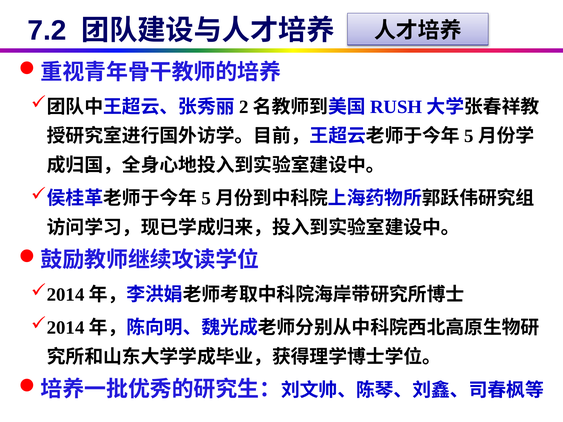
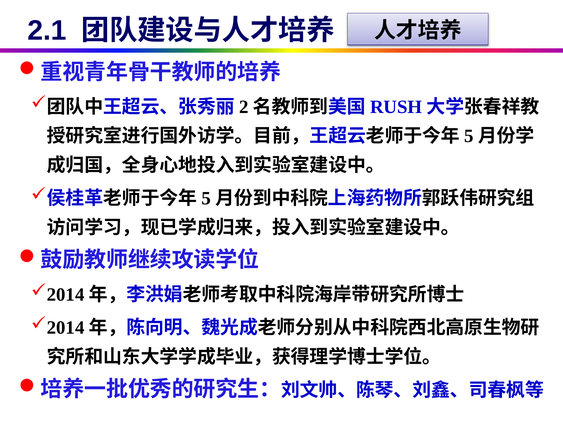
7.2: 7.2 -> 2.1 (47, 30)
